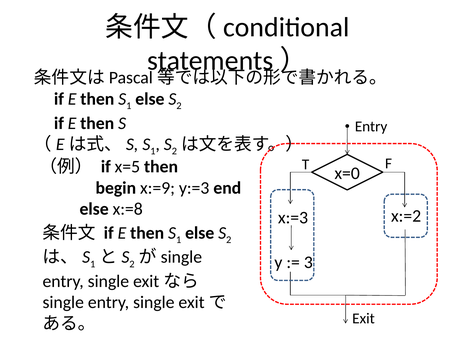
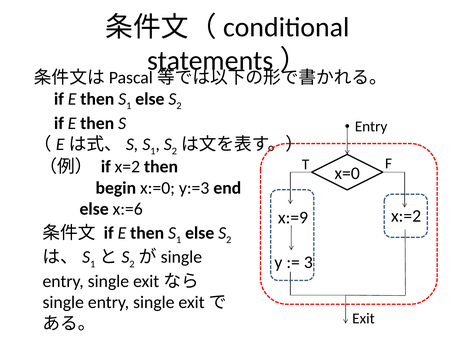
x=5: x=5 -> x=2 (127, 167)
x:=9: x:=9 -> x:=0 (157, 188)
x:=8: x:=8 -> x:=6 (128, 209)
x:=3: x:=3 -> x:=9 (293, 218)
